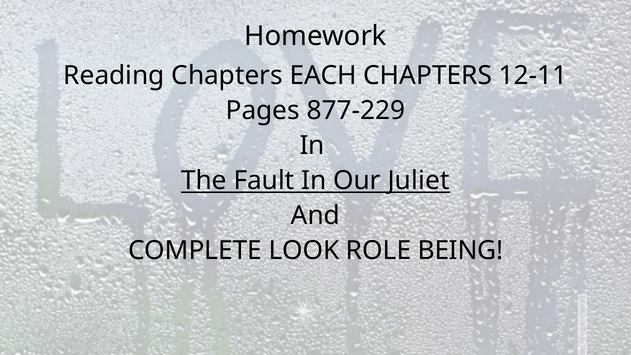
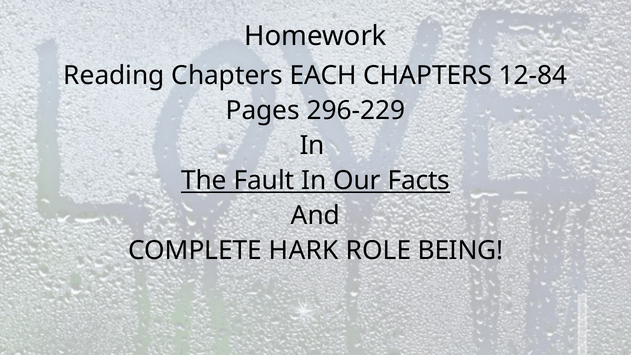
12-11: 12-11 -> 12-84 (533, 76)
877-229: 877-229 -> 296-229 (356, 110)
Juliet: Juliet -> Facts (419, 180)
LOOK: LOOK -> HARK (304, 250)
